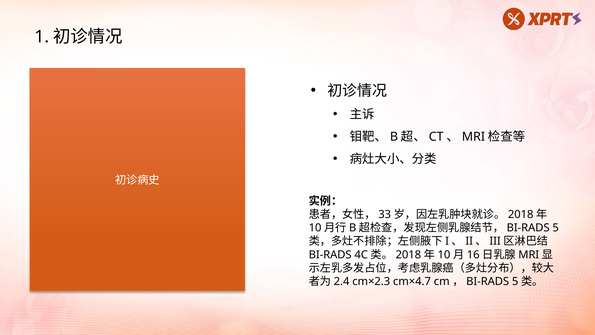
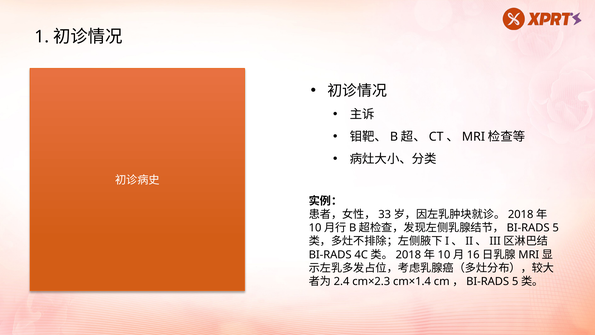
cm×4.7: cm×4.7 -> cm×1.4 (412, 281)
